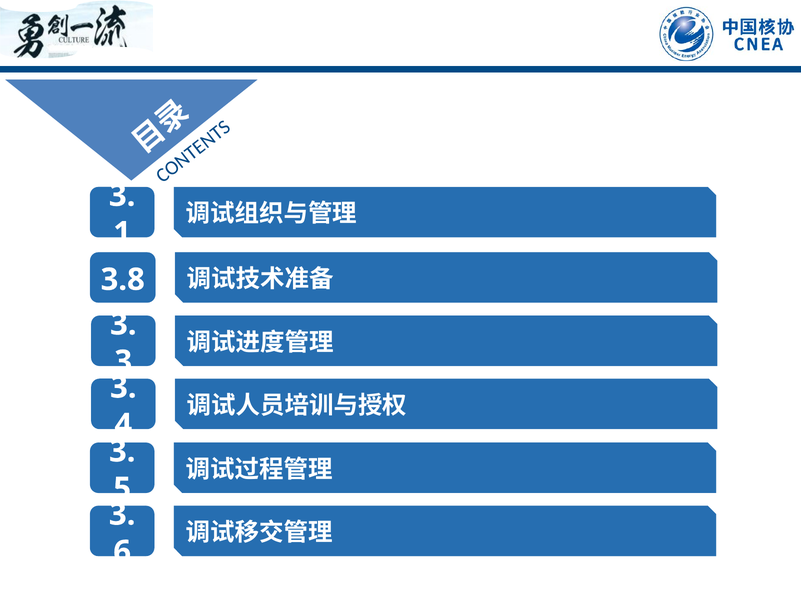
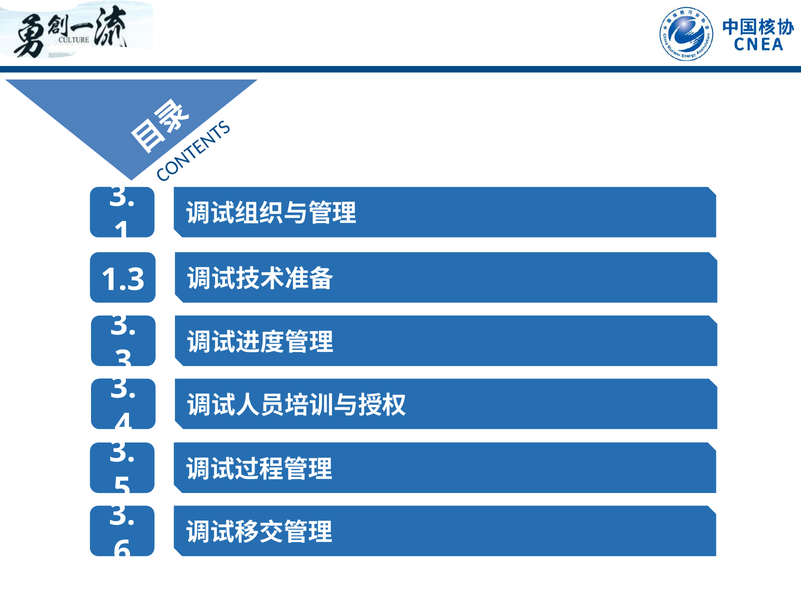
3.8: 3.8 -> 1.3 (123, 279)
